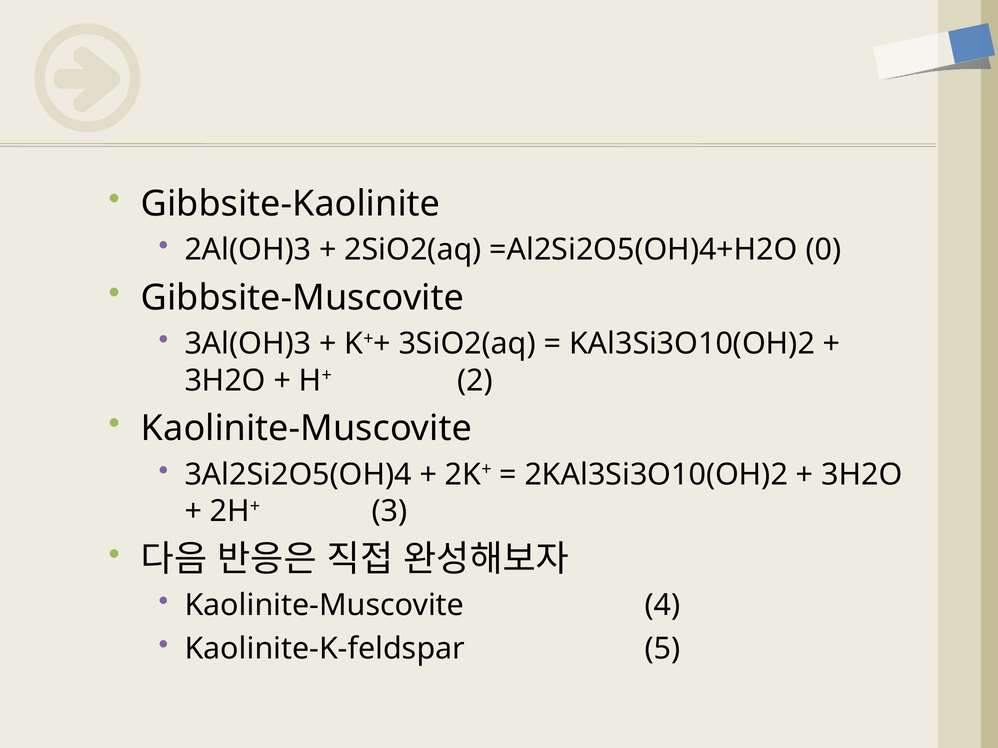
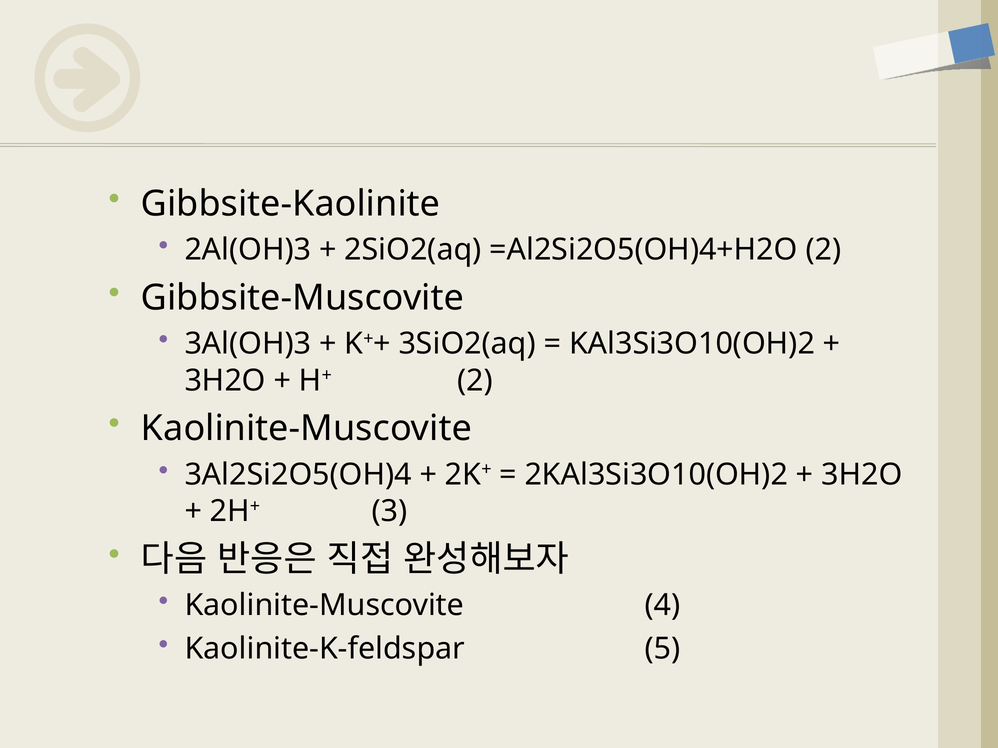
=Al2Si2O5(OH)4+H2O 0: 0 -> 2 (823, 250)
